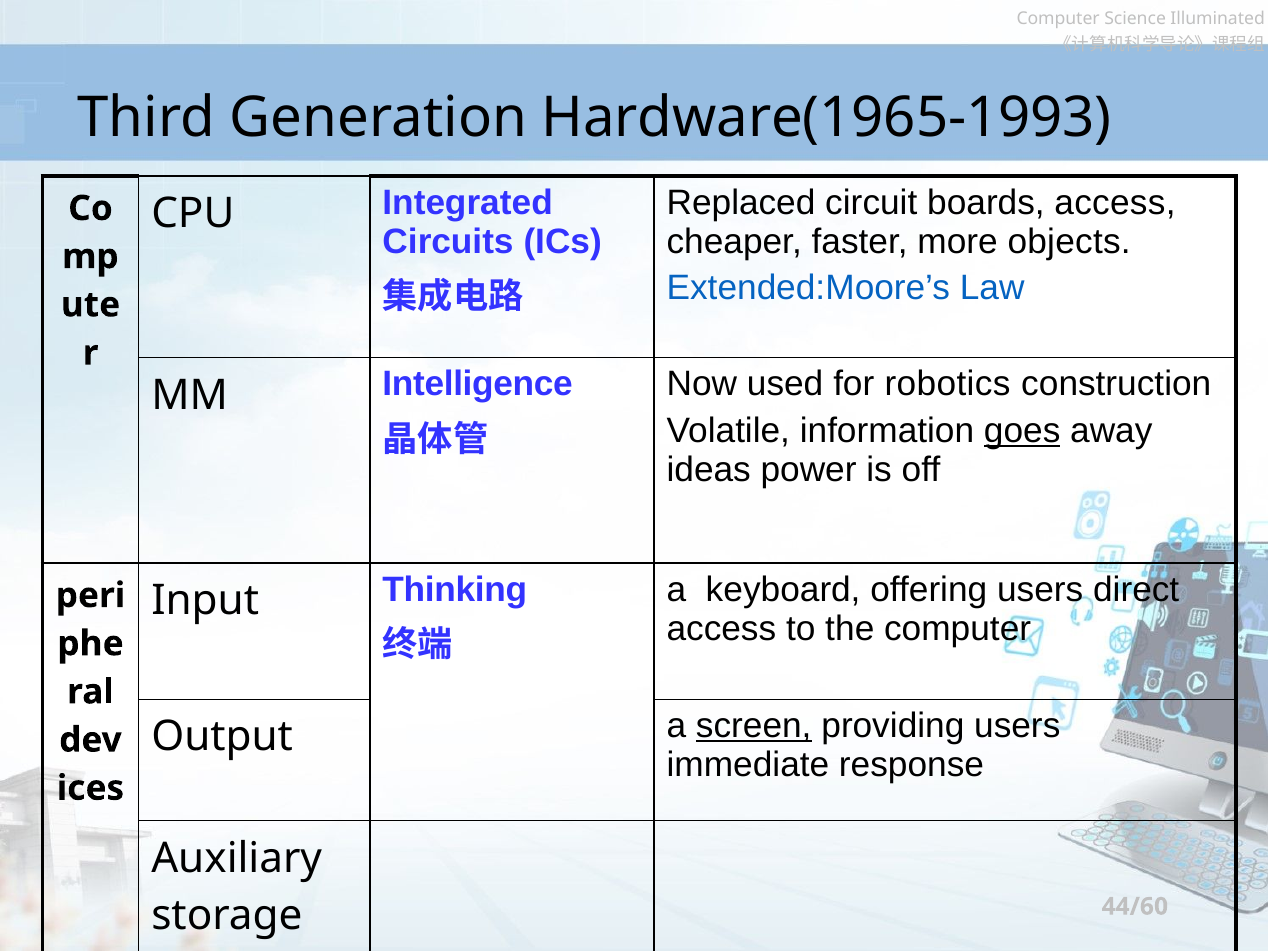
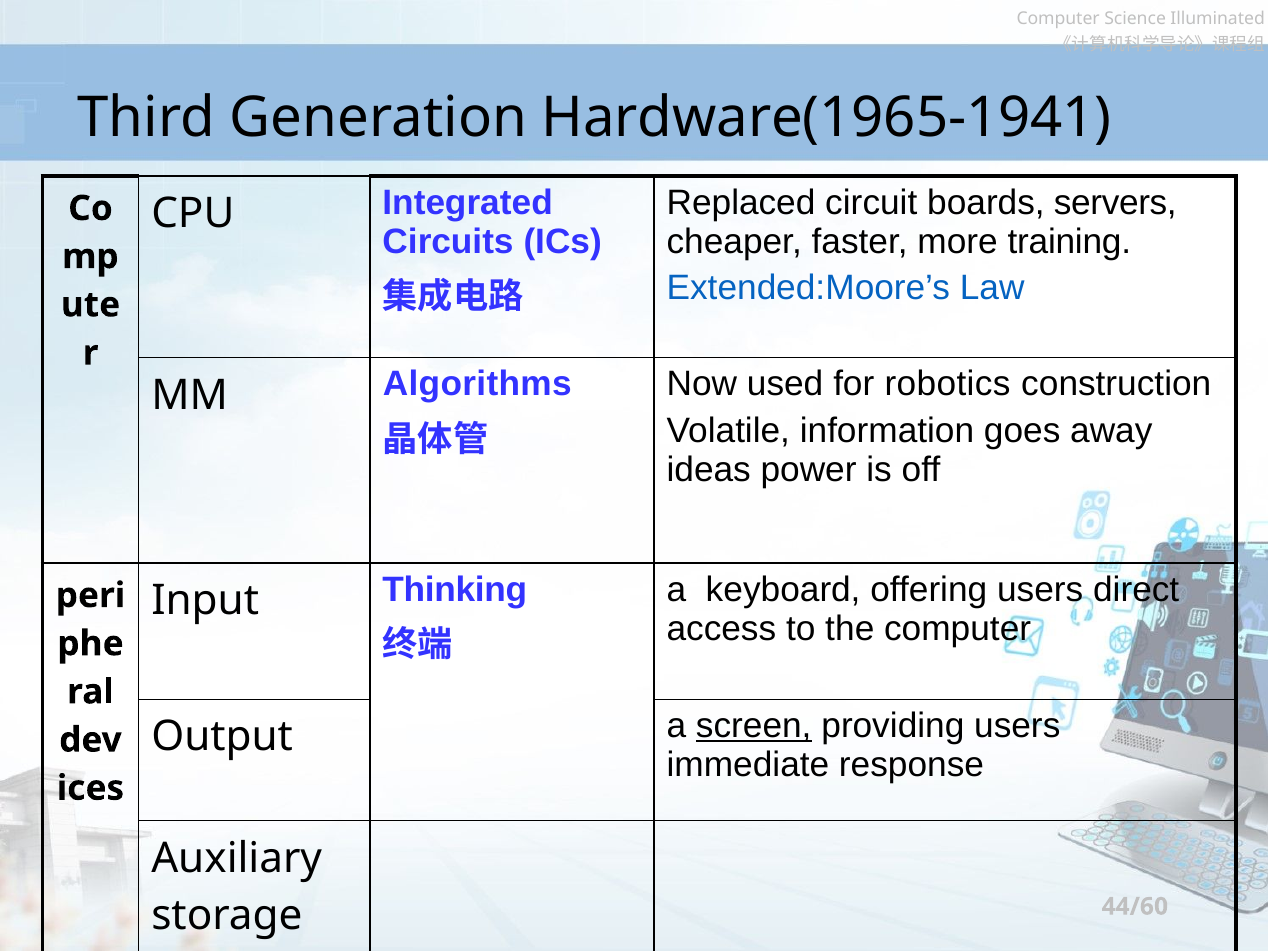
Hardware(1965-1993: Hardware(1965-1993 -> Hardware(1965-1941 (827, 118)
boards access: access -> servers (1115, 202)
objects: objects -> training (1069, 242)
Intelligence: Intelligence -> Algorithms (477, 384)
goes underline: present -> none (1022, 430)
